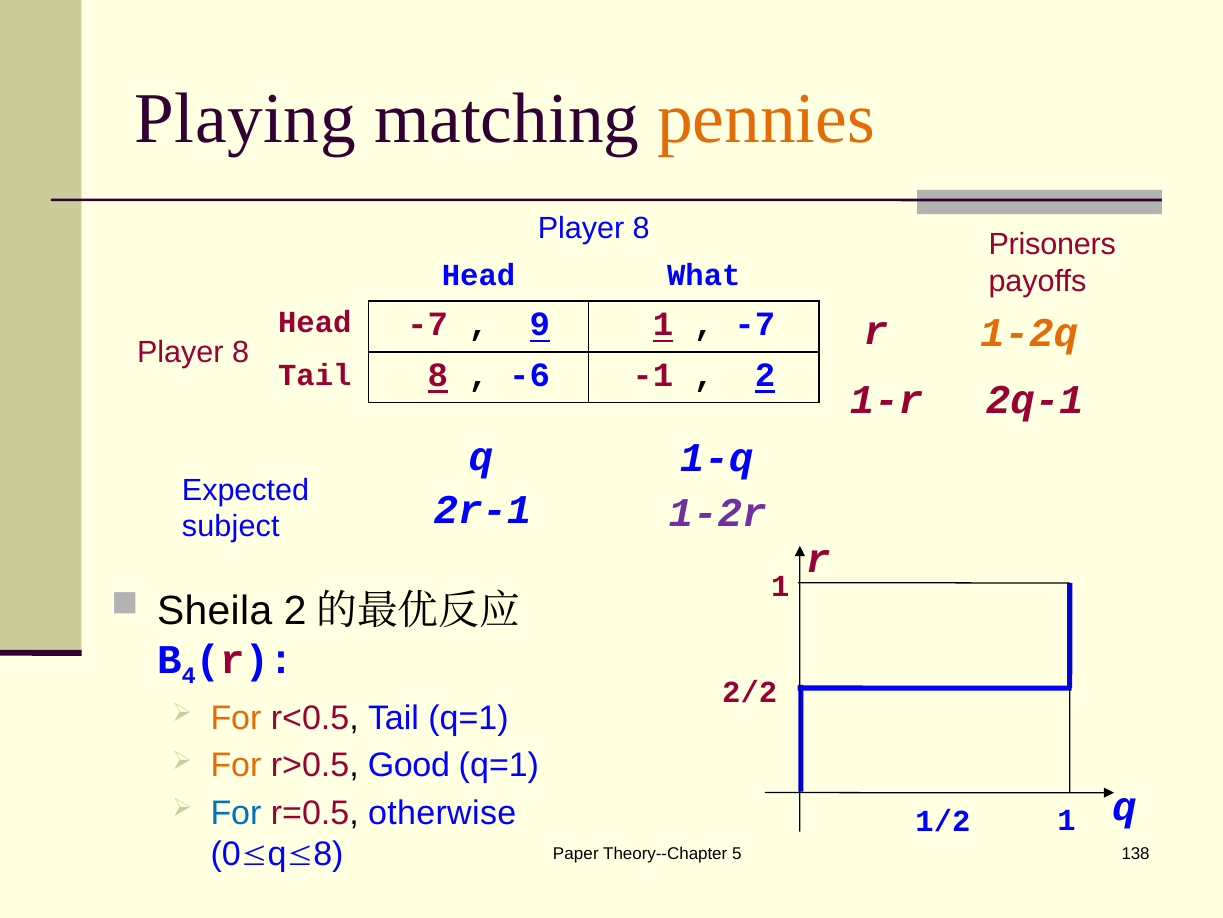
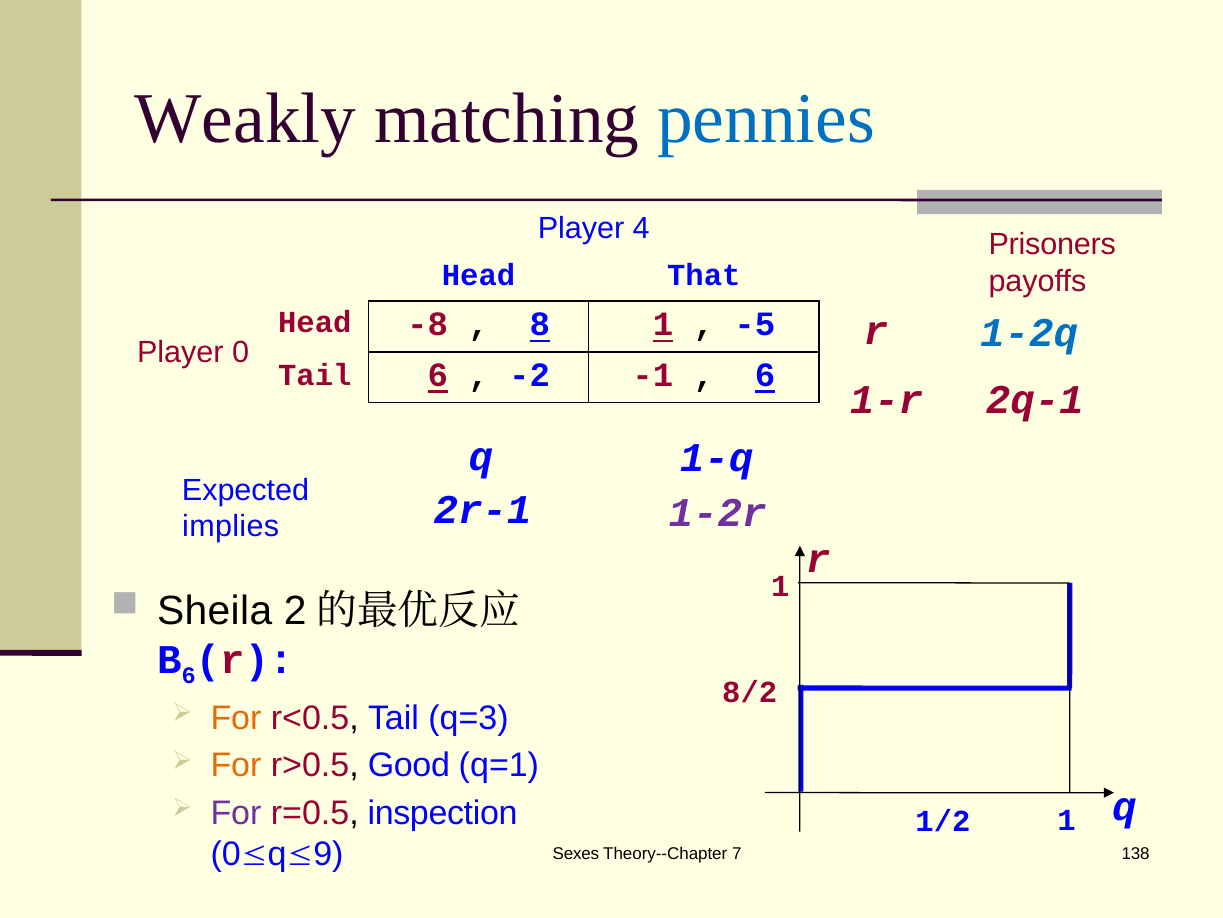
Playing: Playing -> Weakly (245, 119)
pennies colour: orange -> blue (766, 119)
8: 8 -> 4 (641, 228)
What: What -> That (704, 275)
Head -7: -7 -> -8 (428, 324)
9: 9 -> 8 (540, 324)
-7: -7 -> -5 (755, 324)
1-2q colour: orange -> blue (1029, 333)
8: 8 -> 0 (241, 352)
Tail 8: 8 -> 6 (438, 375)
-6: -6 -> -2 (530, 375)
2: 2 -> 6 (765, 375)
subject: subject -> implies (231, 526)
4: 4 -> 6 (189, 675)
2/2: 2/2 -> 8/2 (750, 692)
Tail q=1: q=1 -> q=3 (469, 717)
For colour: blue -> purple (236, 813)
otherwise: otherwise -> inspection (443, 813)
8: 8 -> 9 (328, 853)
Paper: Paper -> Sexes (576, 853)
5: 5 -> 7 (737, 853)
